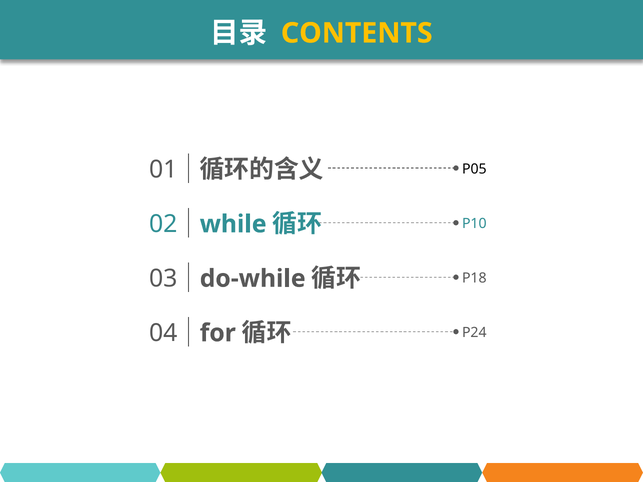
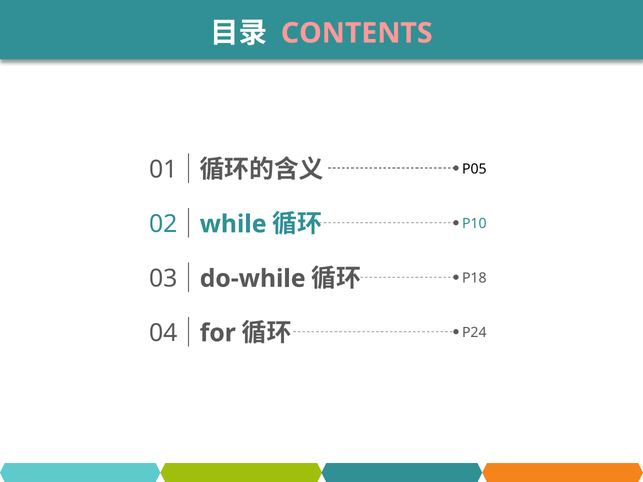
CONTENTS colour: yellow -> pink (357, 33)
